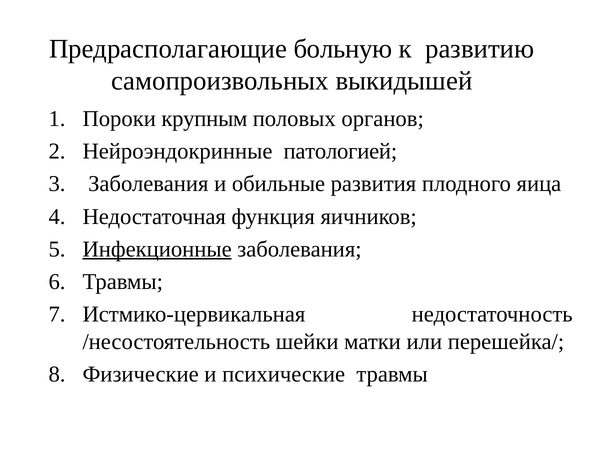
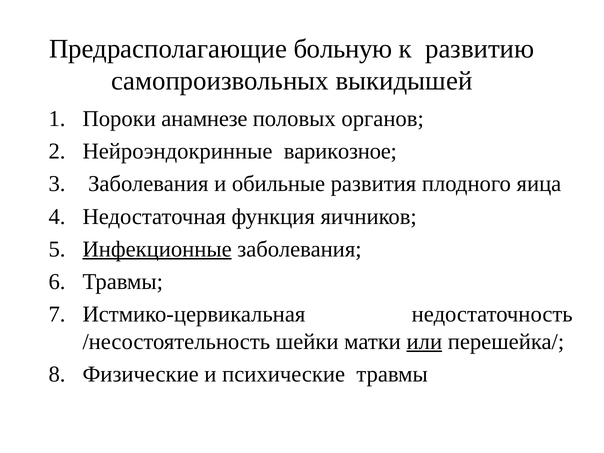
крупным: крупным -> анамнезе (204, 119)
патологией: патологией -> варикозное (340, 151)
или underline: none -> present (424, 342)
